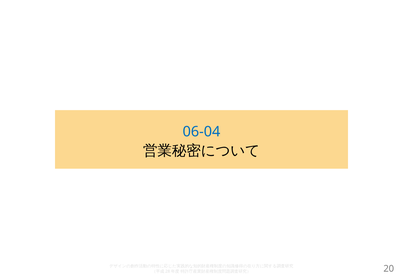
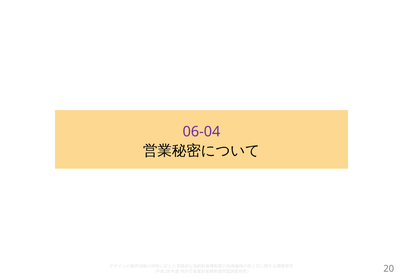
06-04 colour: blue -> purple (201, 132)
